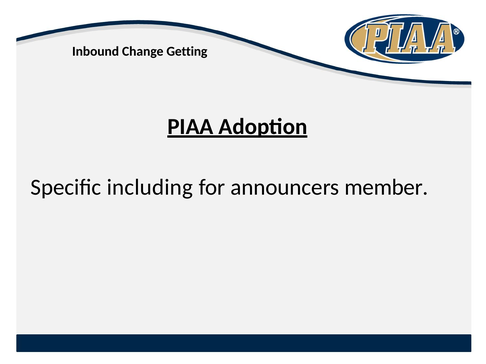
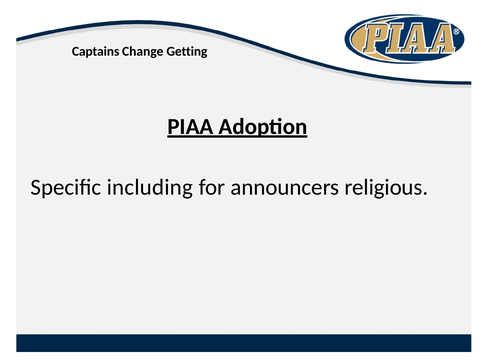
Inbound: Inbound -> Captains (96, 52)
member: member -> religious (386, 187)
